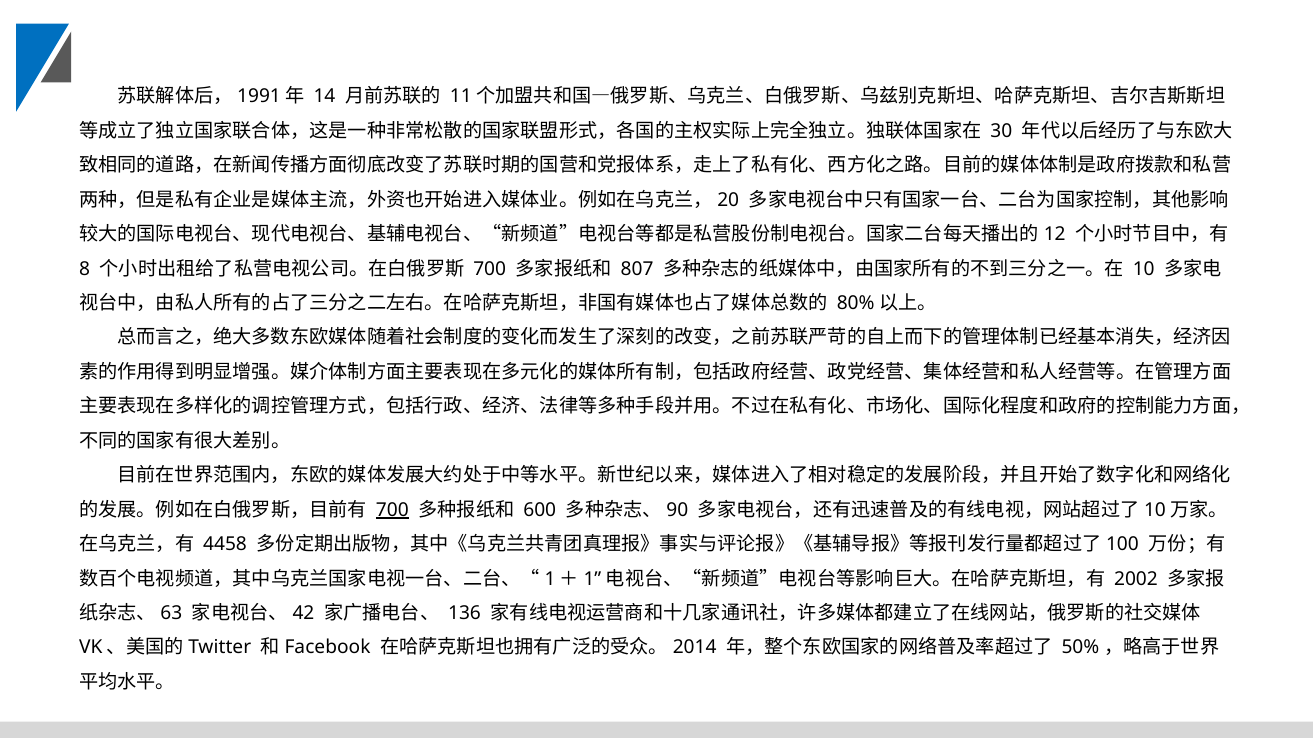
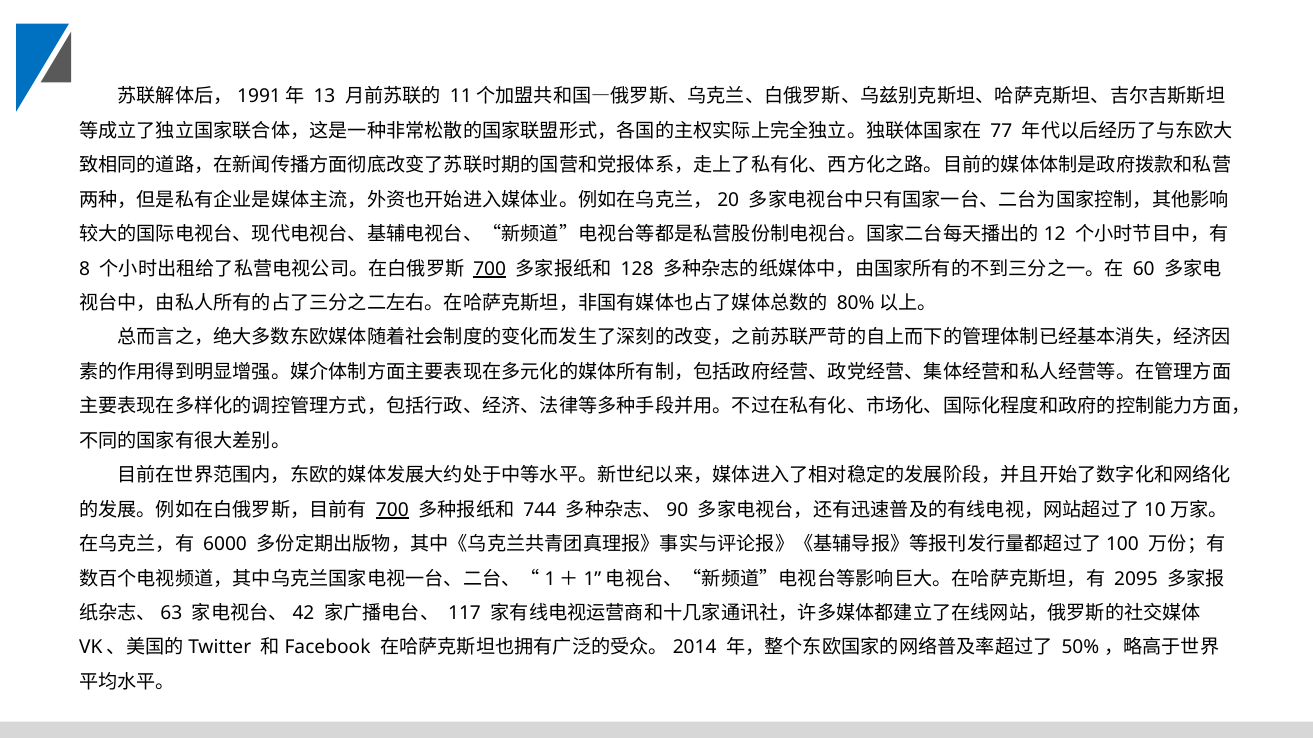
14: 14 -> 13 (325, 97)
30: 30 -> 77 (1001, 131)
700 underline: none -> present (490, 269)
807: 807 -> 128 (637, 269)
10: 10 -> 60 (1144, 269)
600: 600 -> 744 (540, 510)
4458: 4458 -> 6000 (225, 545)
2002: 2002 -> 2095 (1136, 579)
136: 136 -> 117 (464, 614)
